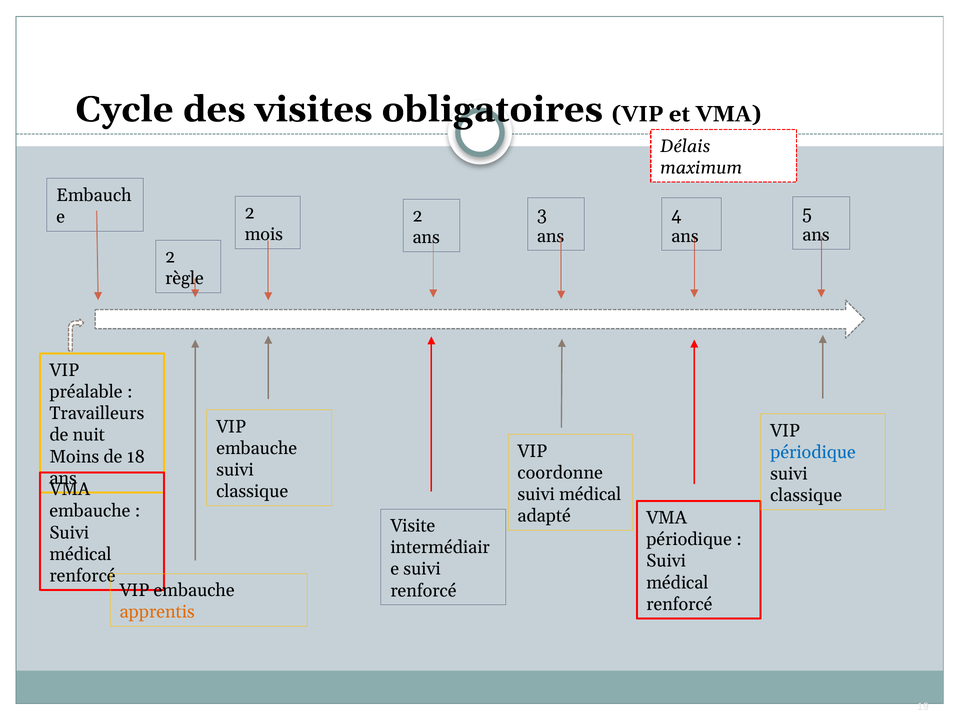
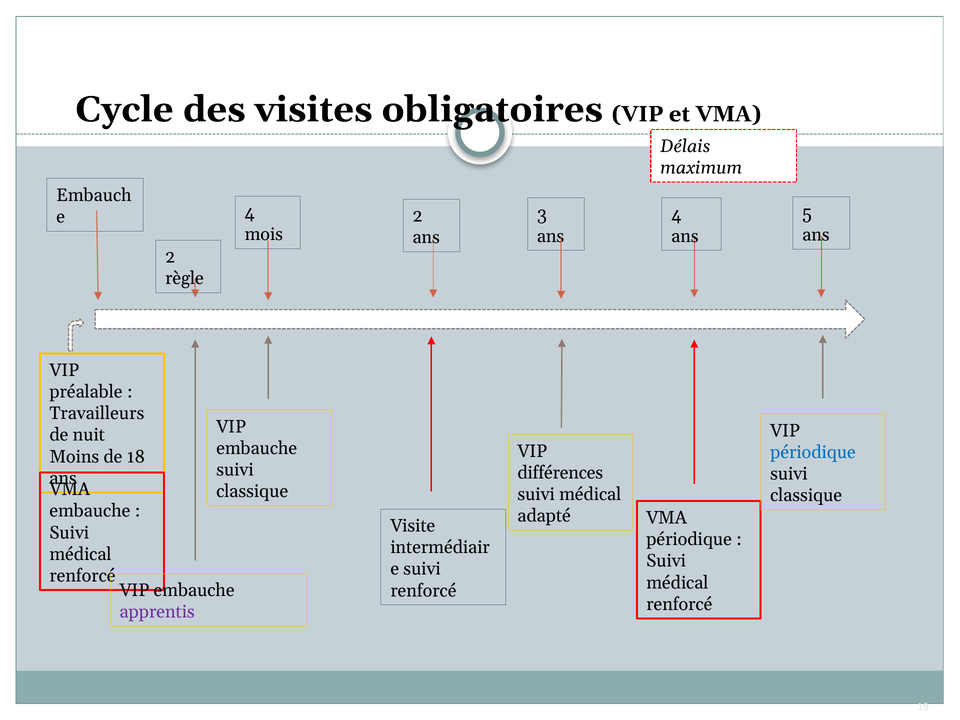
2: 2 -> 4 (250, 213)
coordonne: coordonne -> différences (560, 473)
apprentis colour: orange -> purple (157, 612)
